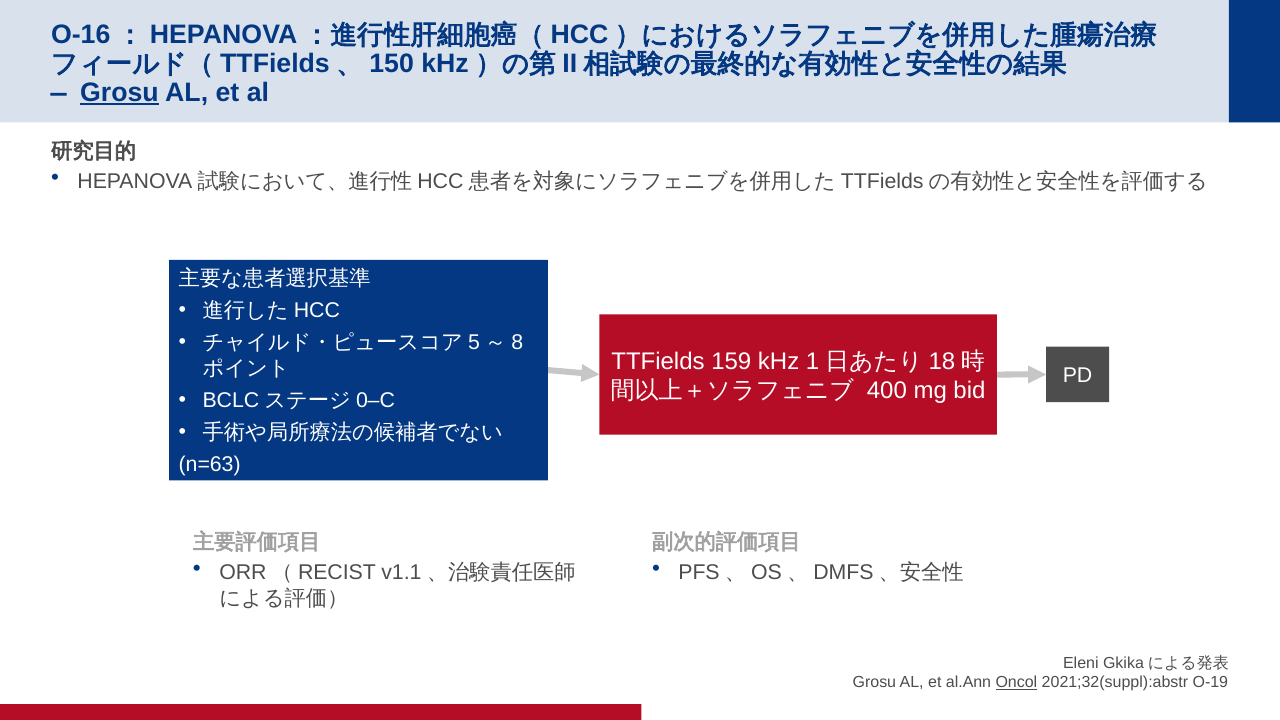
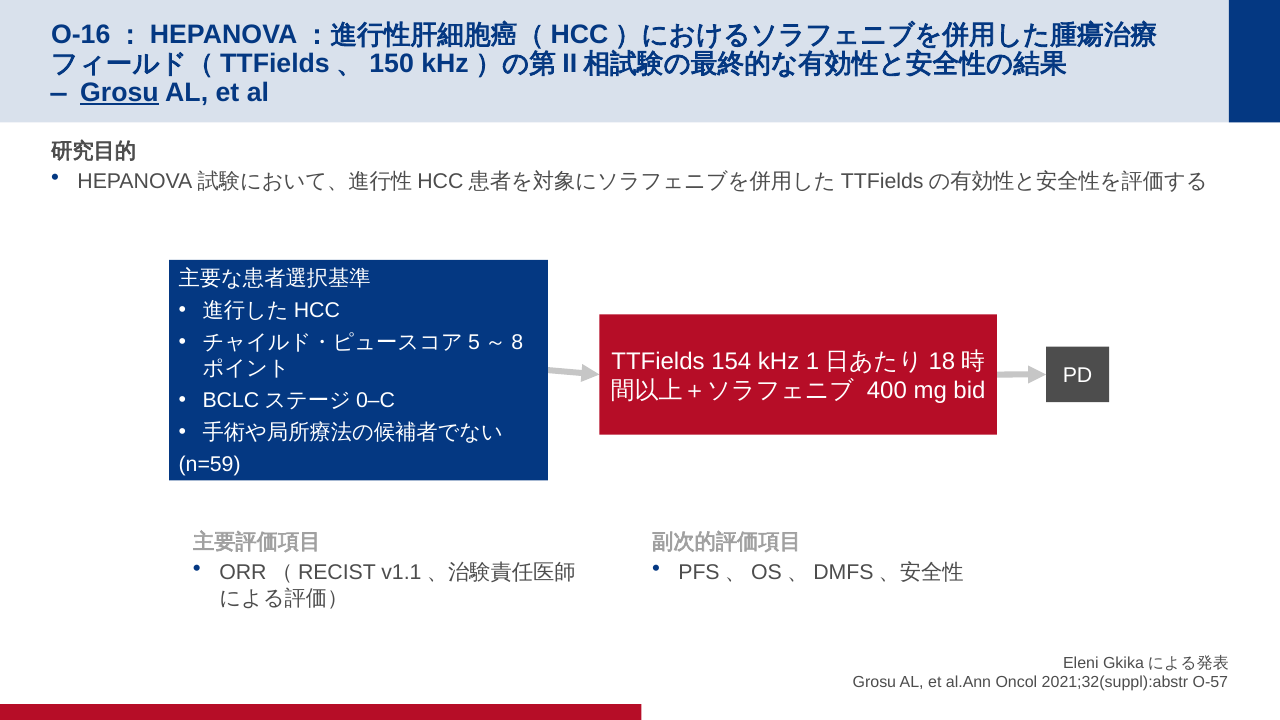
159: 159 -> 154 (731, 362)
n=63: n=63 -> n=59 (210, 464)
Oncol underline: present -> none (1016, 683)
O-19: O-19 -> O-57 (1210, 683)
